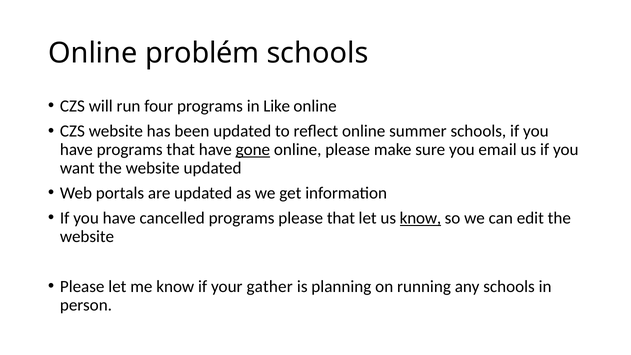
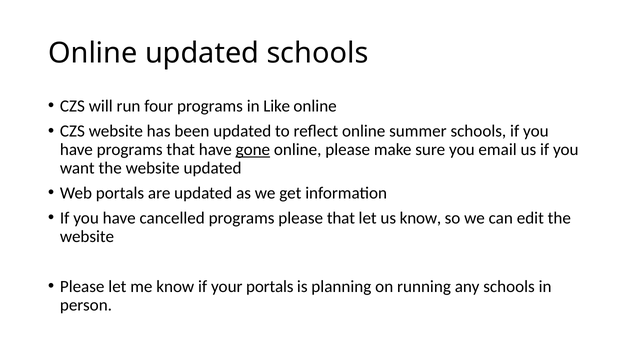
Online problém: problém -> updated (202, 53)
know underline: present -> none (420, 218)
your gather: gather -> portals (270, 286)
